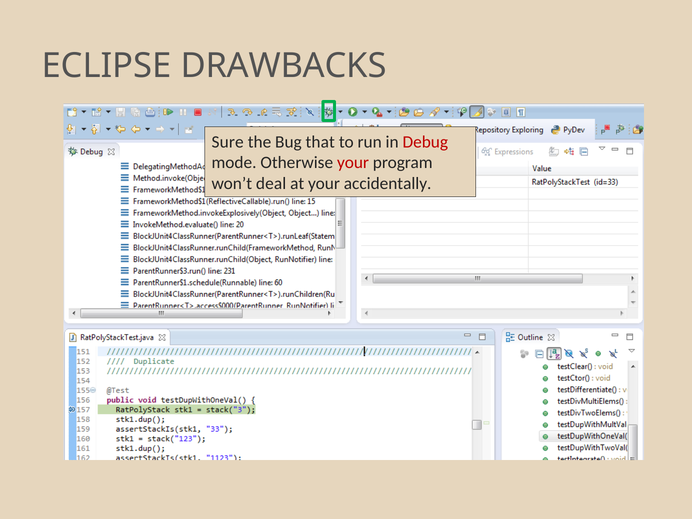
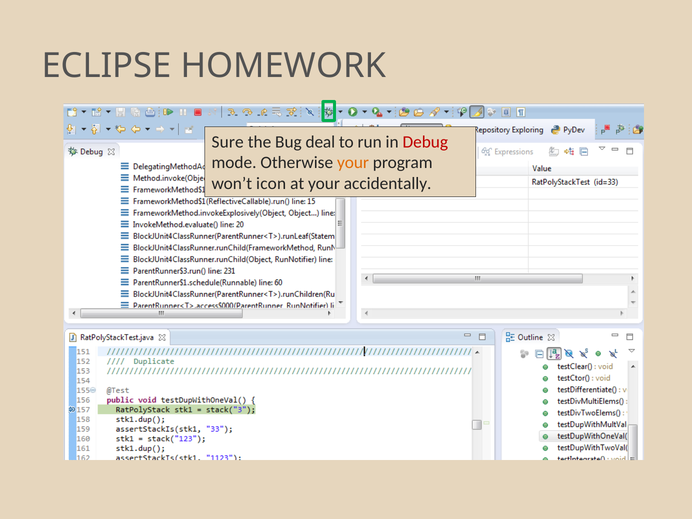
DRAWBACKS: DRAWBACKS -> HOMEWORK (283, 66)
that: that -> deal (320, 142)
your colour: red -> orange (353, 163)
deal: deal -> icon (271, 183)
